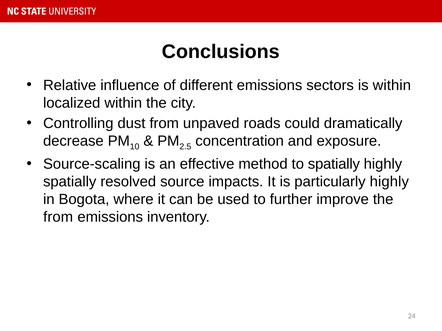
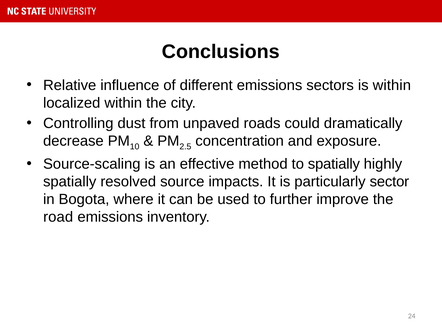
particularly highly: highly -> sector (389, 182)
from: from -> road (58, 217)
